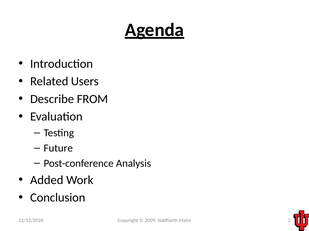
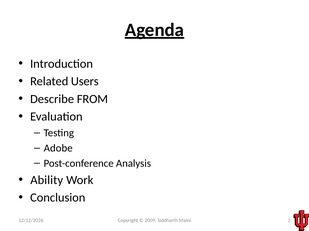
Future: Future -> Adobe (58, 149)
Added: Added -> Ability (47, 181)
